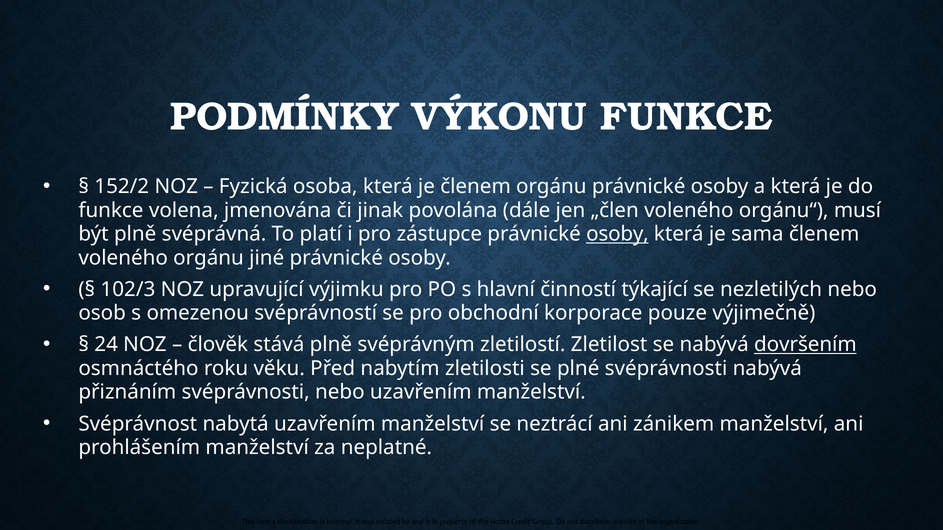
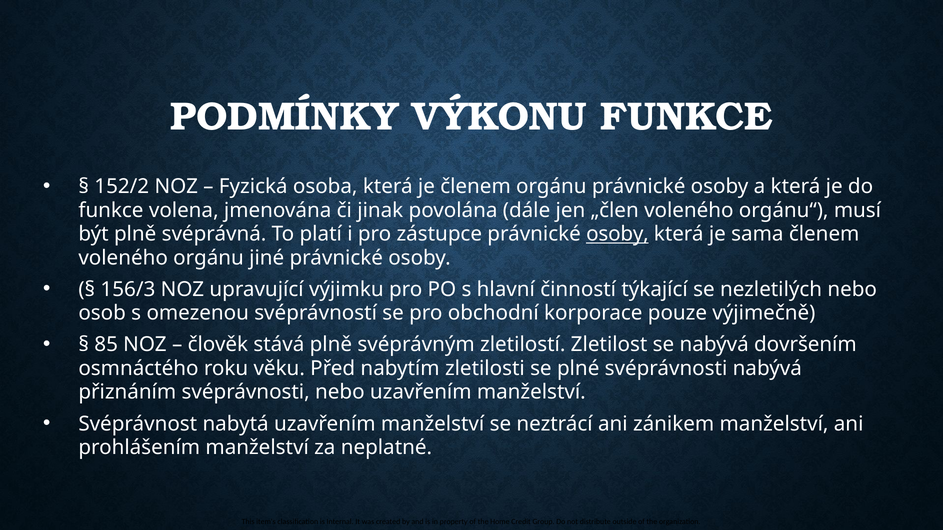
102/3: 102/3 -> 156/3 (128, 290)
24: 24 -> 85 (106, 345)
dovršením underline: present -> none (805, 345)
